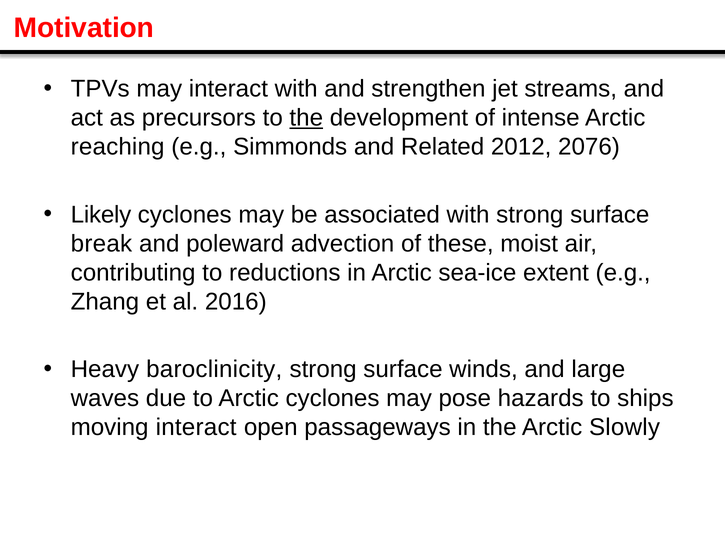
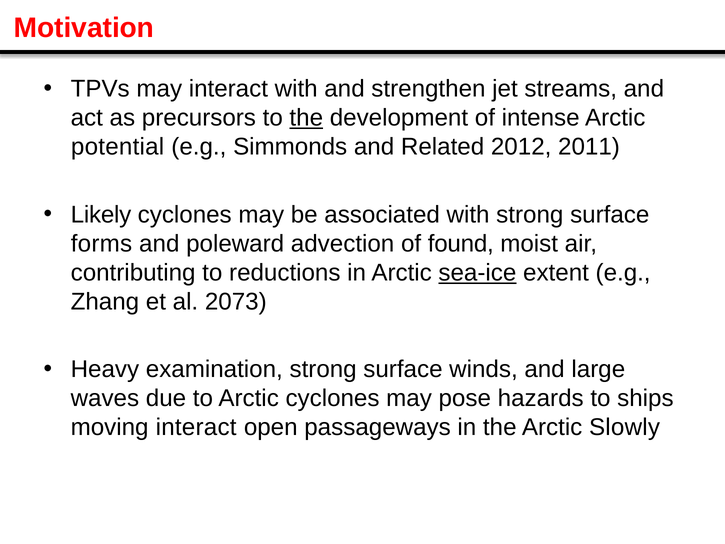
reaching: reaching -> potential (118, 147)
2076: 2076 -> 2011 (589, 147)
break: break -> forms (101, 244)
these: these -> found (461, 244)
sea-ice underline: none -> present (477, 273)
2016: 2016 -> 2073 (236, 302)
baroclinicity: baroclinicity -> examination (214, 369)
